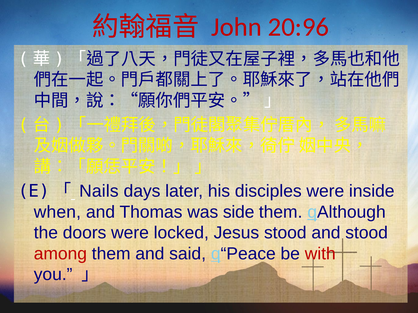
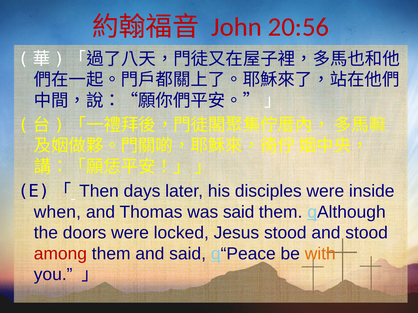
20:96: 20:96 -> 20:56 (299, 27)
Nails: Nails -> Then (99, 191)
was side: side -> said (239, 212)
with colour: red -> orange (320, 254)
